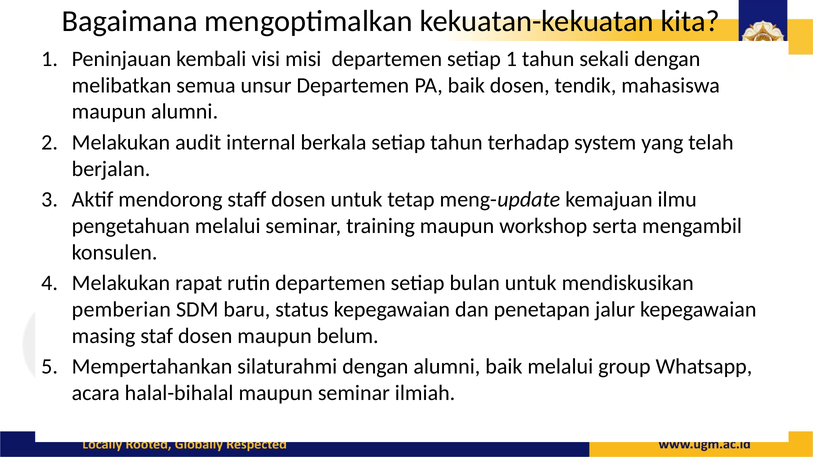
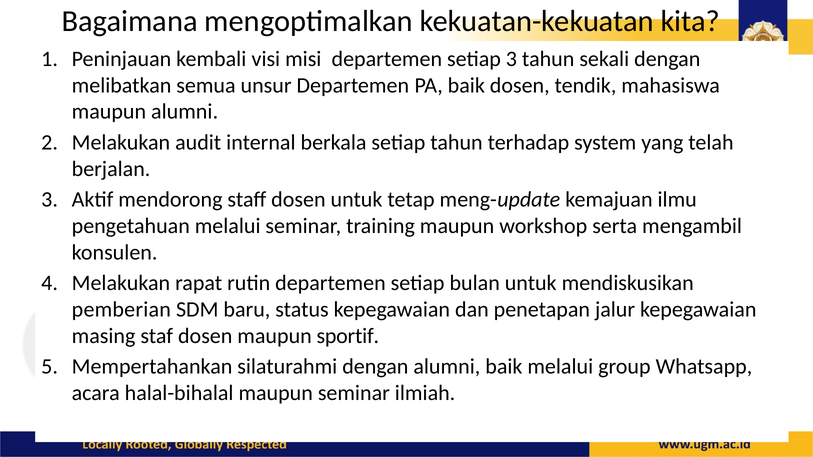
setiap 1: 1 -> 3 (511, 59)
belum: belum -> sportif (348, 336)
